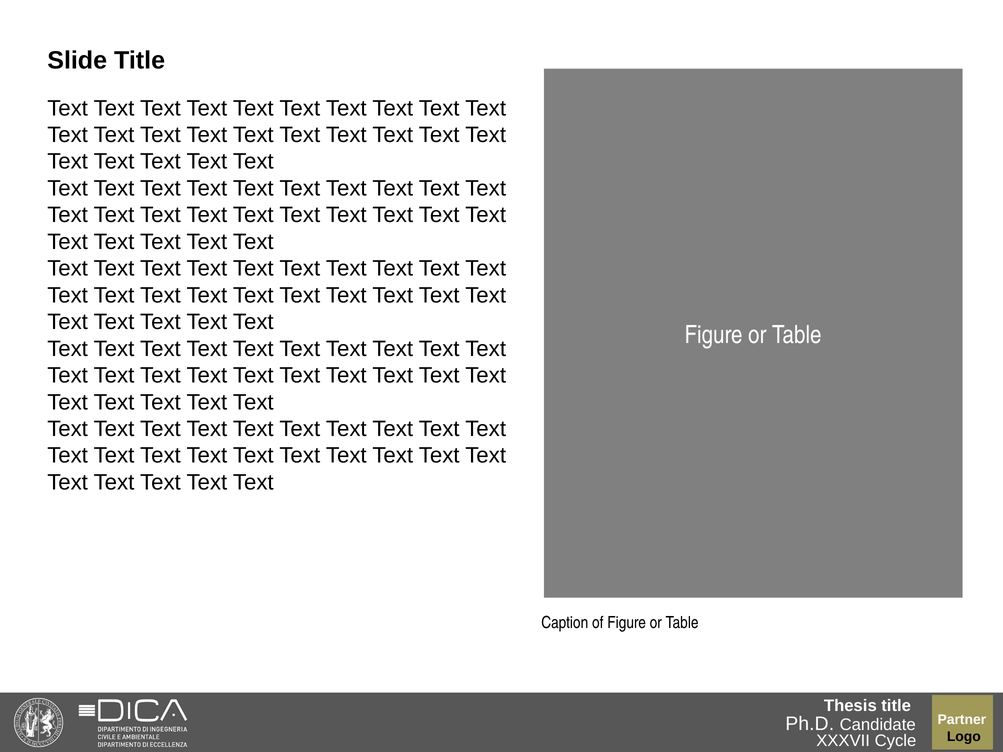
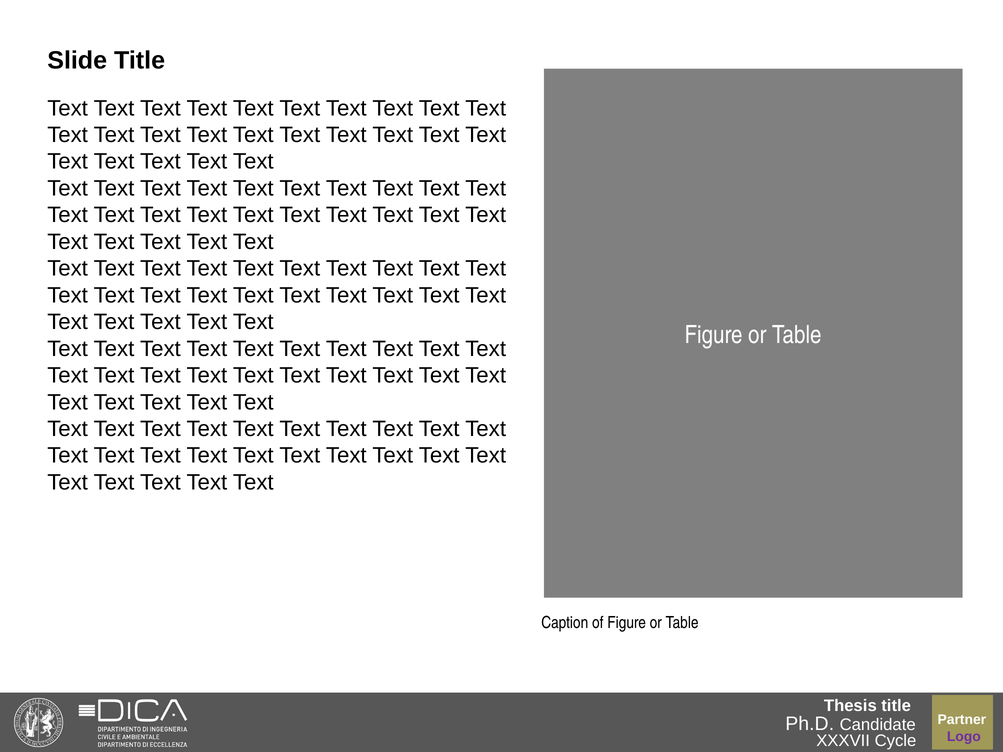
Logo colour: black -> purple (964, 737)
